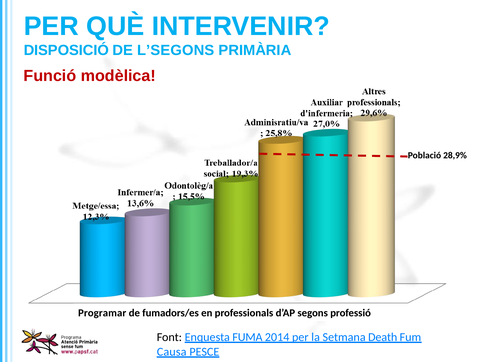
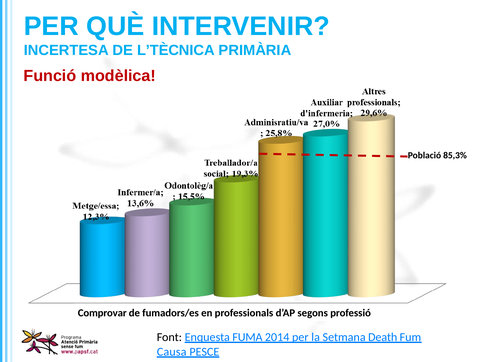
DISPOSICIÓ: DISPOSICIÓ -> INCERTESA (66, 50)
L’SEGONS: L’SEGONS -> L’TÈCNICA (176, 50)
28,9%: 28,9% -> 85,3% (455, 156)
Programar: Programar -> Comprovar (102, 313)
